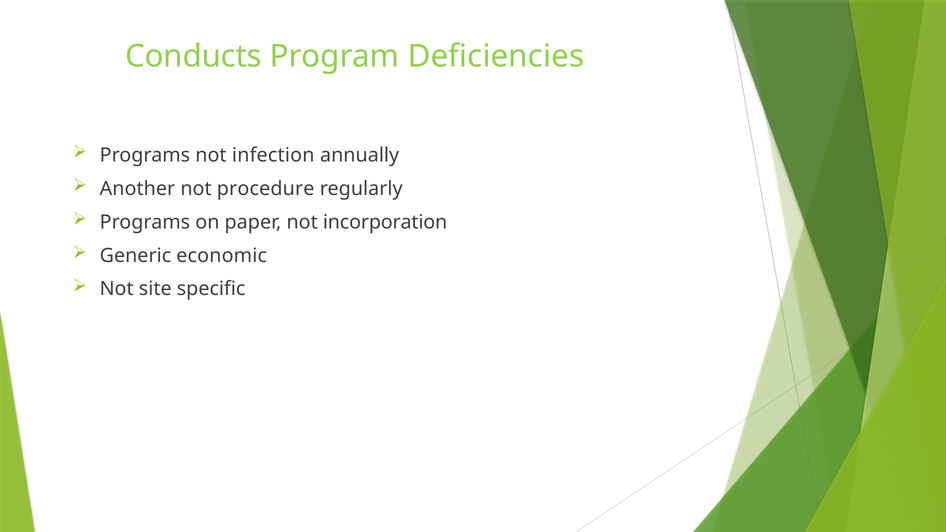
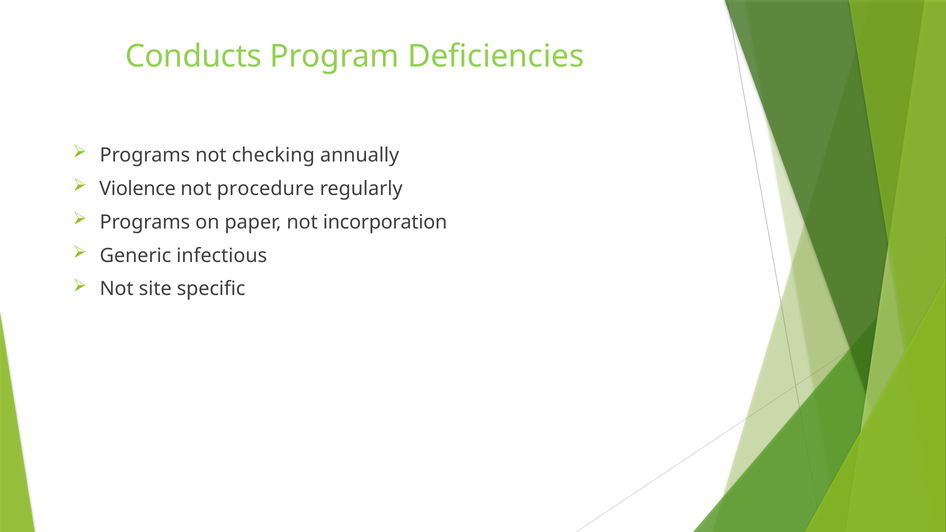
infection: infection -> checking (273, 155)
Another: Another -> Violence (138, 189)
economic: economic -> infectious (222, 256)
